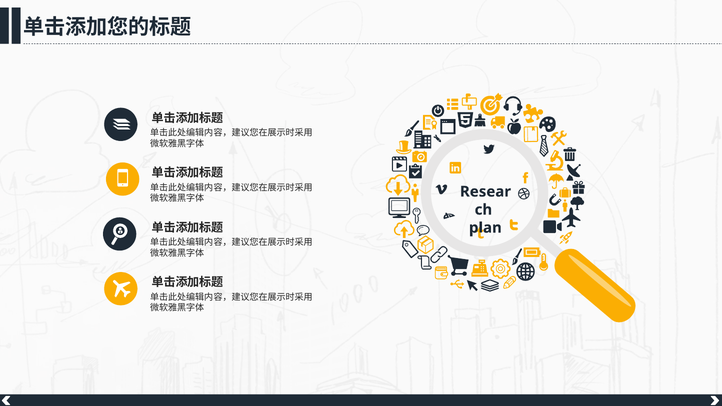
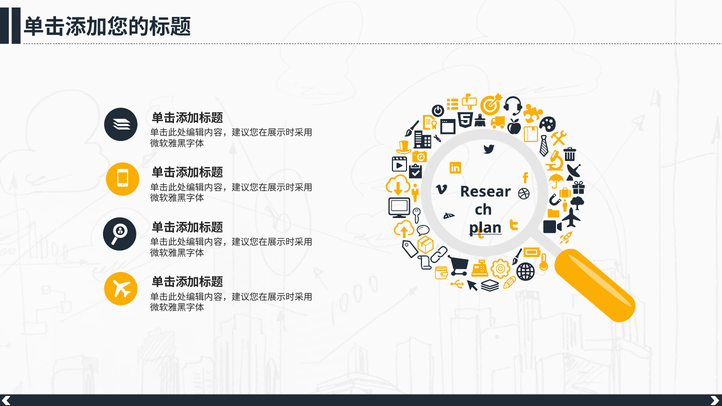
plan underline: none -> present (485, 228)
